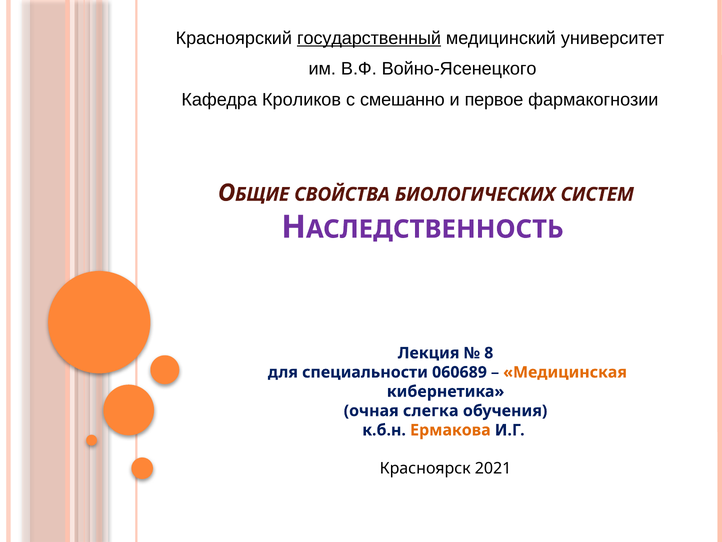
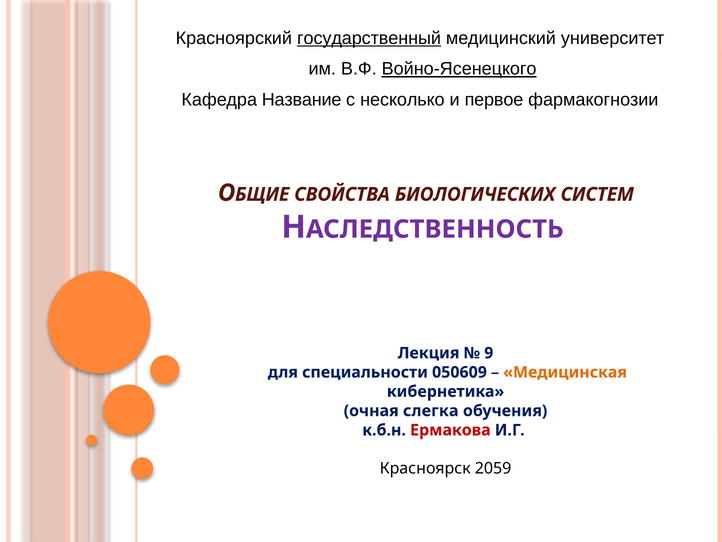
Войно-Ясенецкого underline: none -> present (459, 69)
Кроликов: Кроликов -> Название (302, 100)
смешанно: смешанно -> несколько (402, 100)
8: 8 -> 9 (489, 353)
060689: 060689 -> 050609 (460, 372)
Ермакова colour: orange -> red (450, 430)
2021: 2021 -> 2059 (493, 468)
